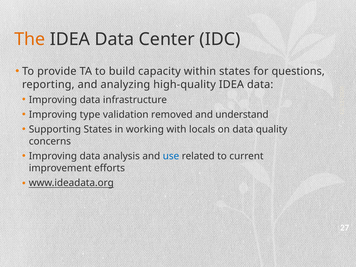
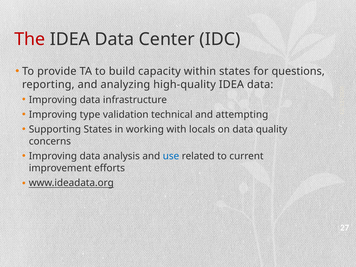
The colour: orange -> red (30, 39)
removed: removed -> technical (172, 115)
understand: understand -> attempting (242, 115)
